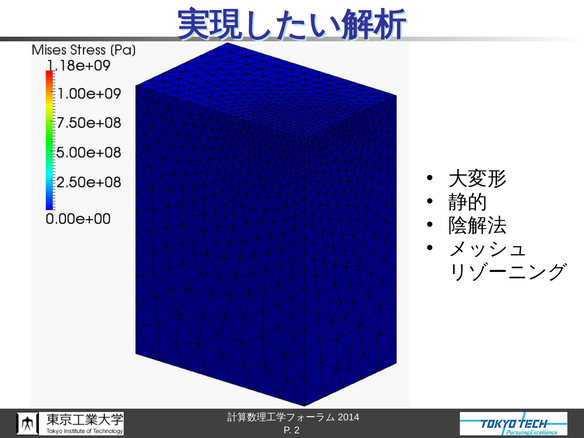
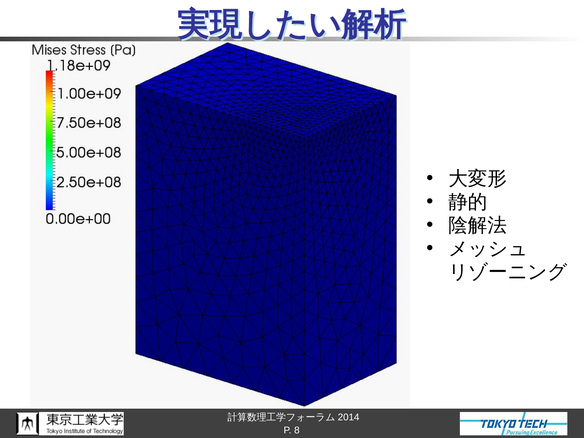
2: 2 -> 8 (297, 430)
